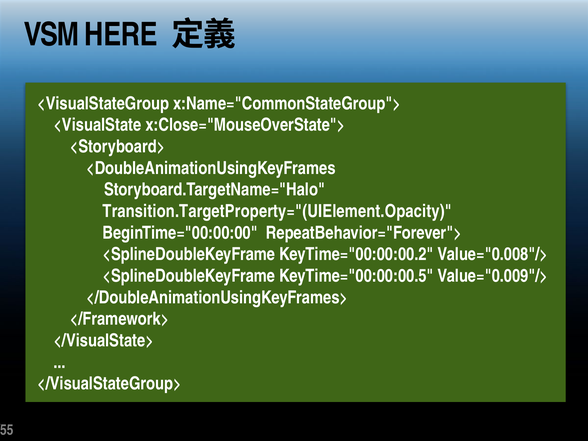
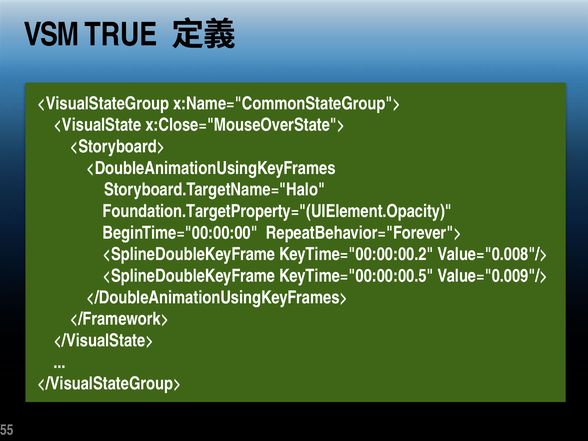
HERE: HERE -> TRUE (121, 35)
Transition.TargetProperty="(UIElement.Opacity: Transition.TargetProperty="(UIElement.Opacity -> Foundation.TargetProperty="(UIElement.Opacity (277, 211)
